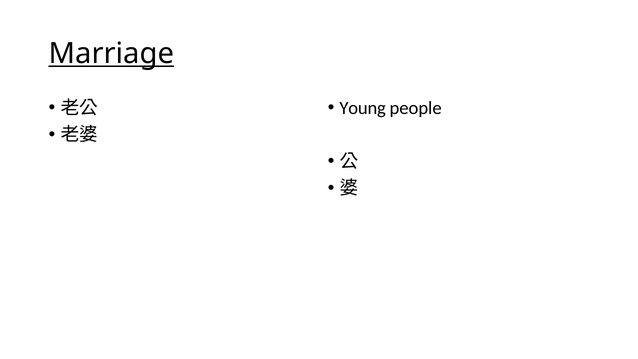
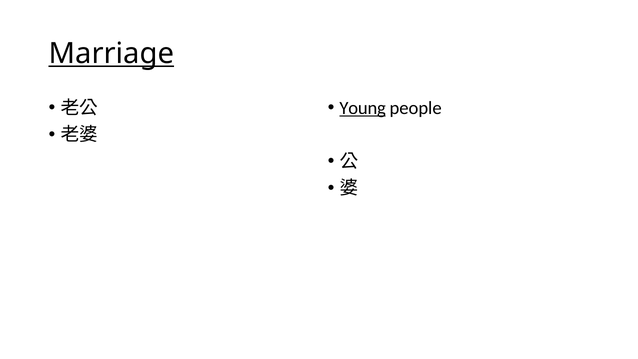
Young underline: none -> present (363, 108)
